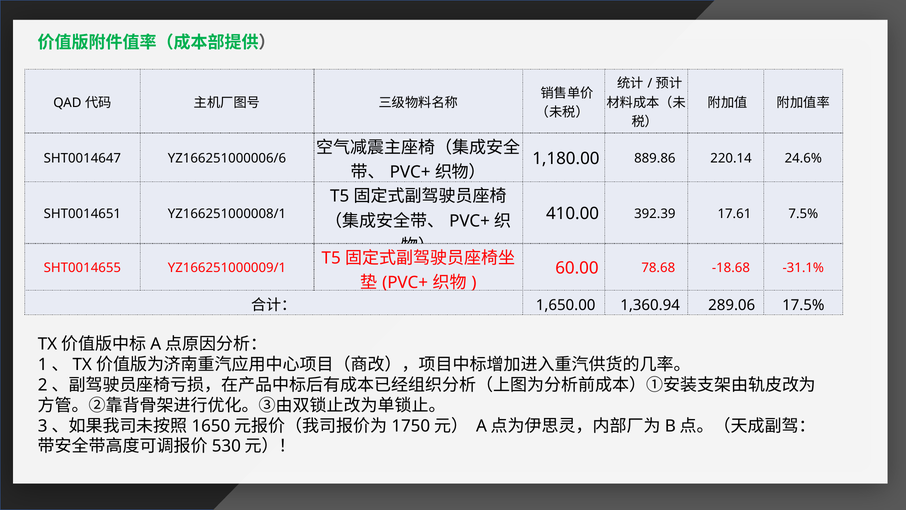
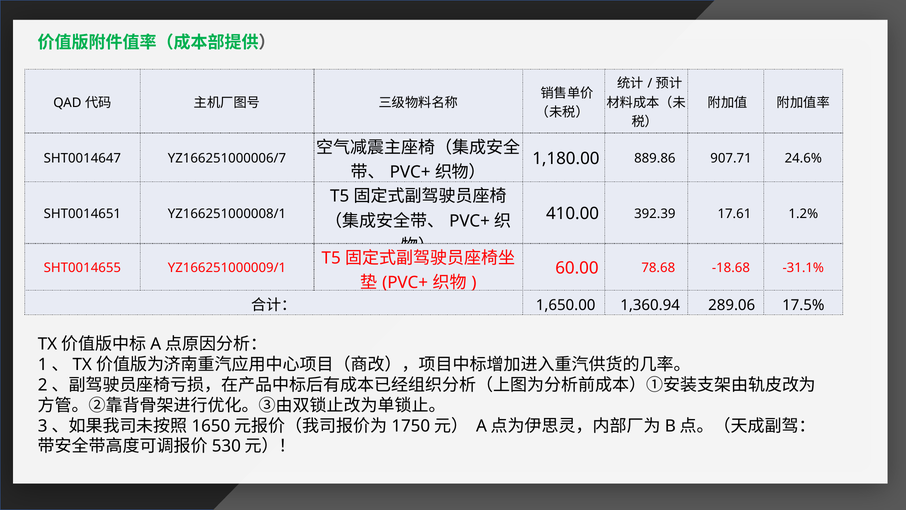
220.14: 220.14 -> 907.71 (731, 158)
YZ166251000006/6: YZ166251000006/6 -> YZ166251000006/7 (227, 158)
7.5%: 7.5% -> 1.2% (803, 213)
